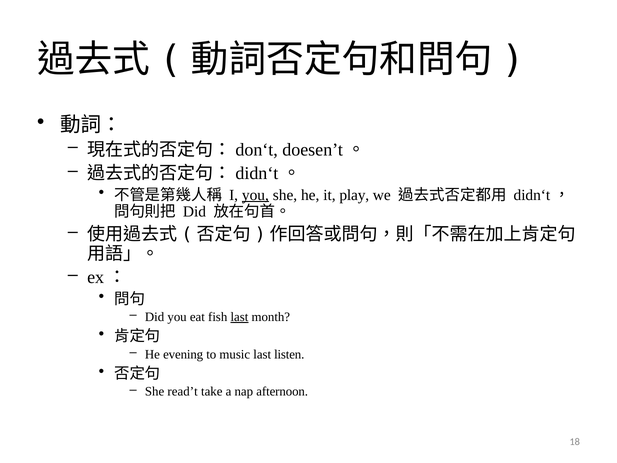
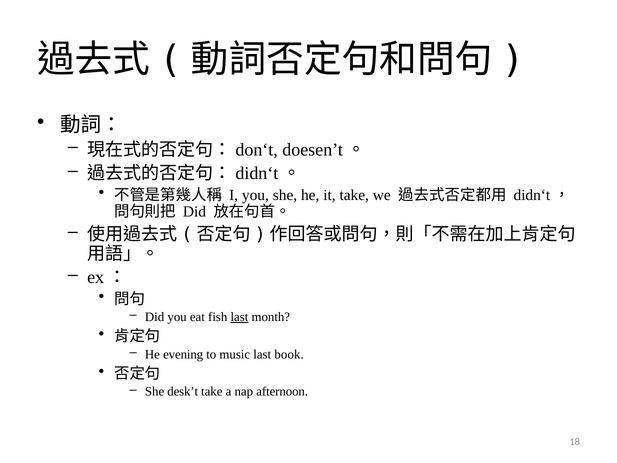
you underline: present -> none (255, 195)
it play: play -> take (354, 195)
listen: listen -> book (289, 354)
read’t: read’t -> desk’t (183, 391)
